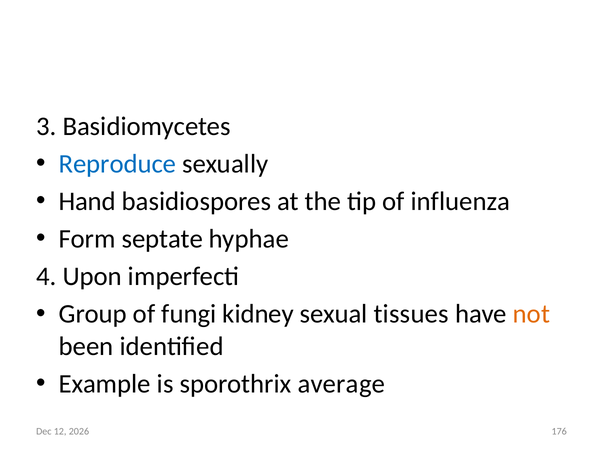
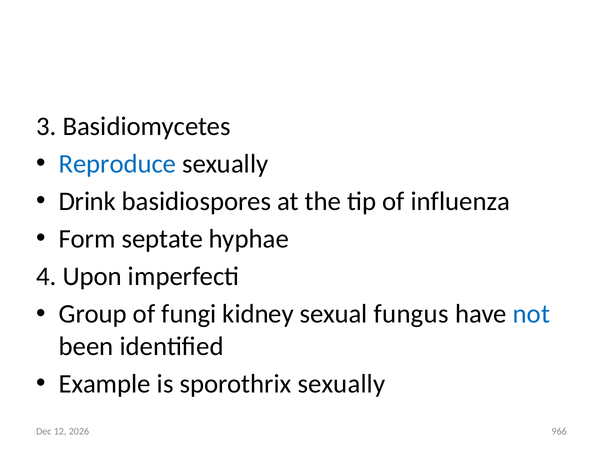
Hand: Hand -> Drink (87, 202)
tissues: tissues -> fungus (411, 314)
not colour: orange -> blue (531, 314)
sporothrix average: average -> sexually (341, 384)
176: 176 -> 966 (559, 432)
